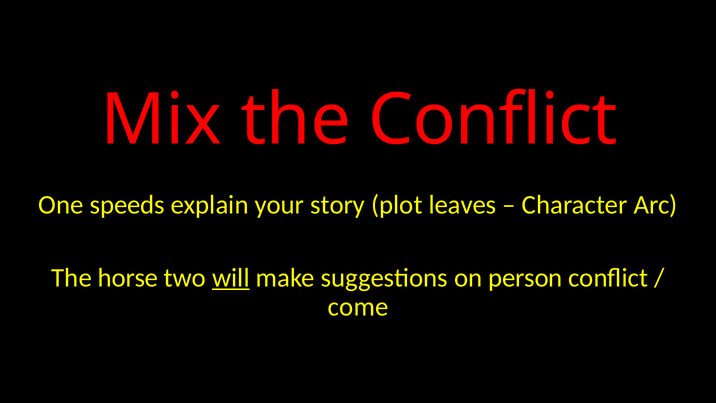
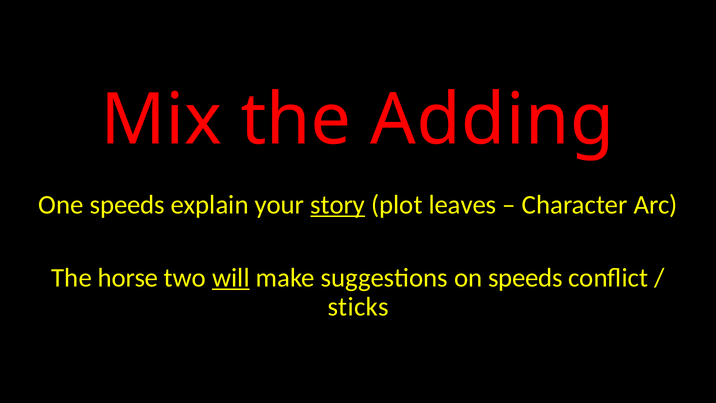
the Conflict: Conflict -> Adding (492, 120)
story underline: none -> present (338, 205)
on person: person -> speeds (525, 278)
come: come -> sticks (358, 307)
